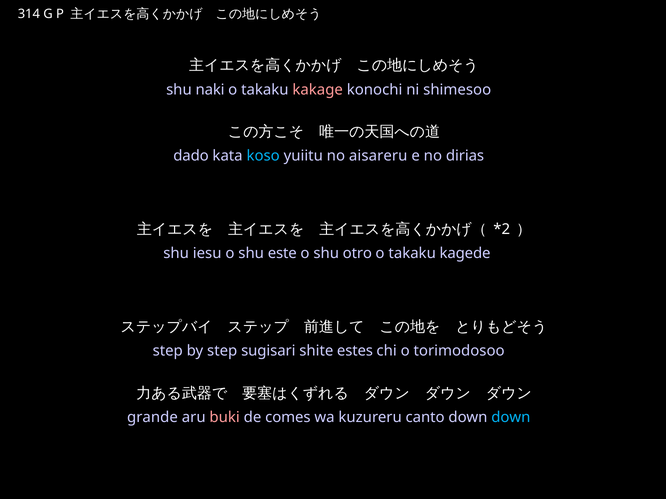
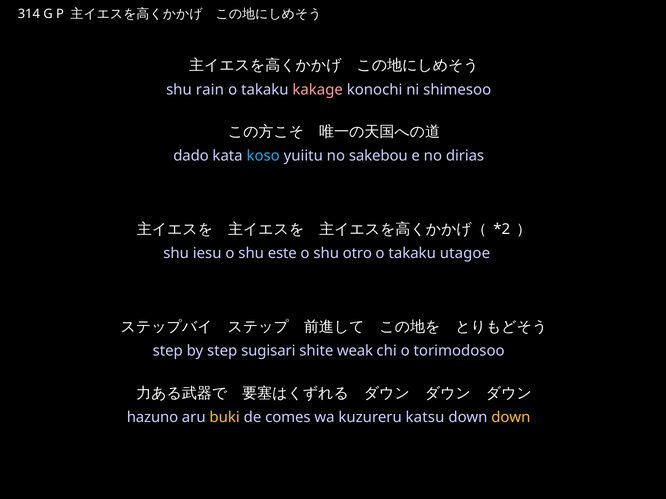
naki: naki -> rain (210, 90)
aisareru: aisareru -> sakebou (378, 156)
kagede: kagede -> utagoe (465, 254)
estes: estes -> weak (355, 351)
grande: grande -> hazuno (153, 418)
buki colour: pink -> yellow (225, 418)
canto: canto -> katsu (425, 418)
down colour: light blue -> yellow (511, 418)
